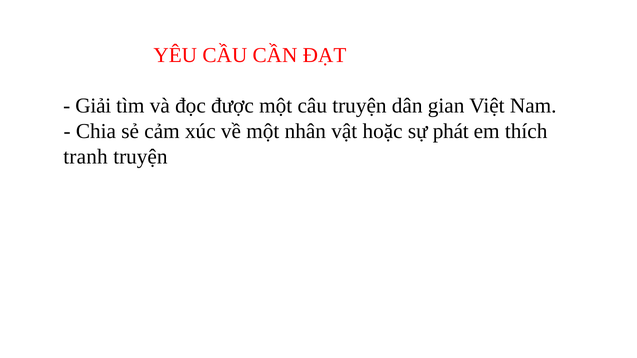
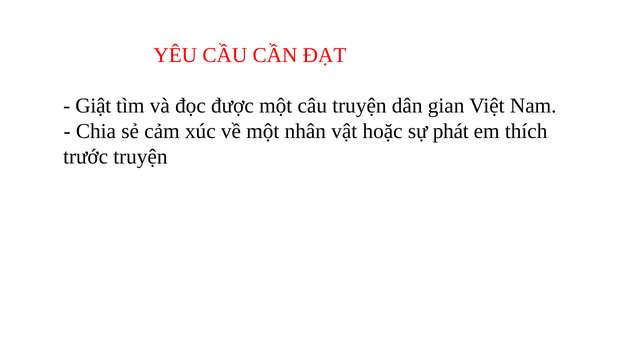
Giải: Giải -> Giật (93, 106)
tranh: tranh -> trước (86, 157)
